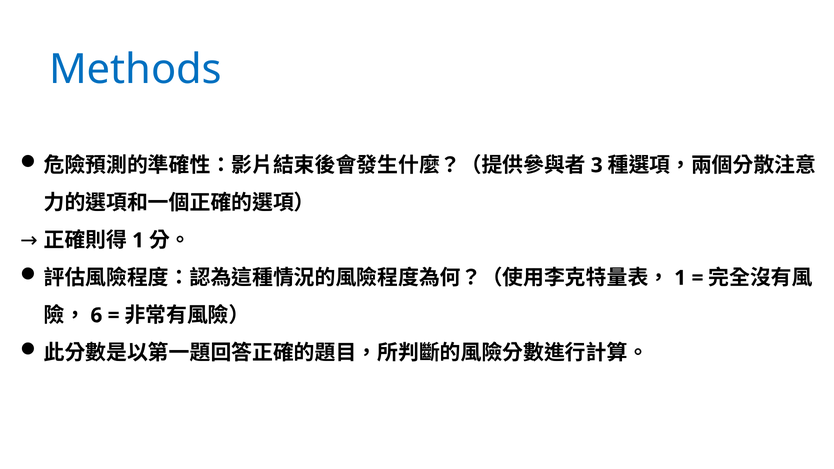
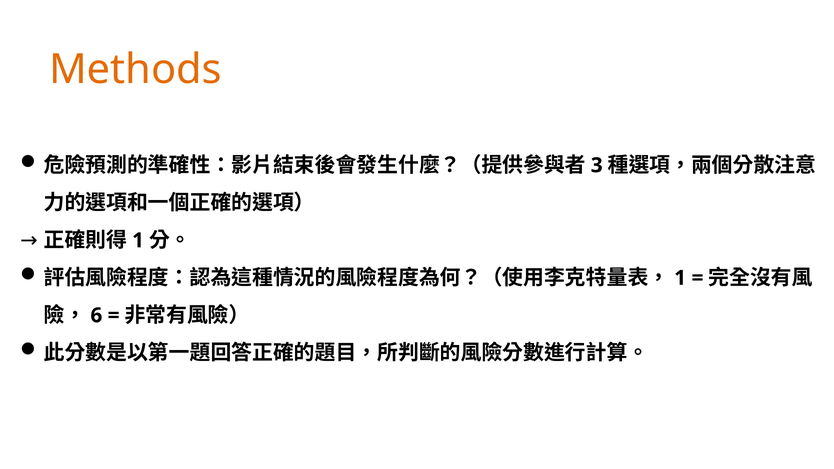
Methods colour: blue -> orange (136, 69)
